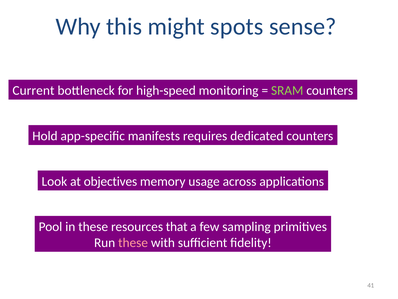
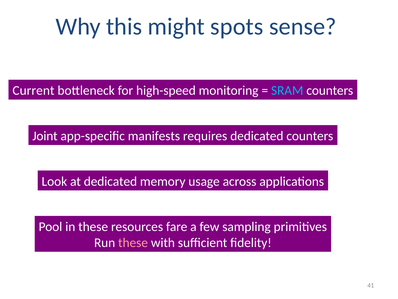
SRAM colour: light green -> light blue (287, 90)
Hold: Hold -> Joint (45, 136)
at objectives: objectives -> dedicated (110, 181)
that: that -> fare (177, 226)
